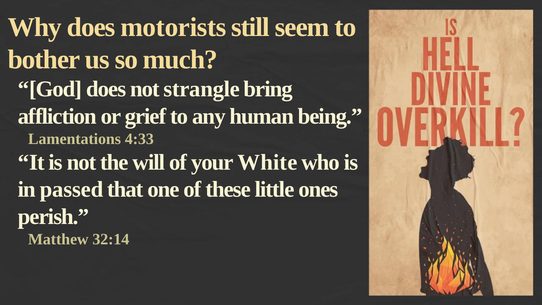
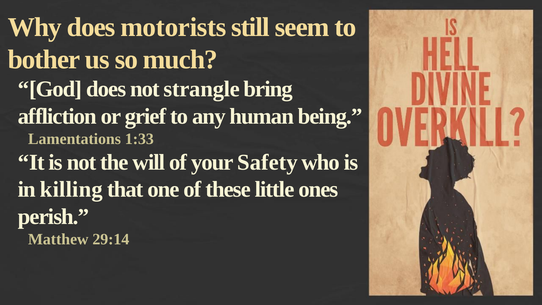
4:33: 4:33 -> 1:33 (139, 139)
White: White -> Safety (268, 162)
passed: passed -> killing (71, 189)
32:14: 32:14 -> 29:14 (111, 239)
